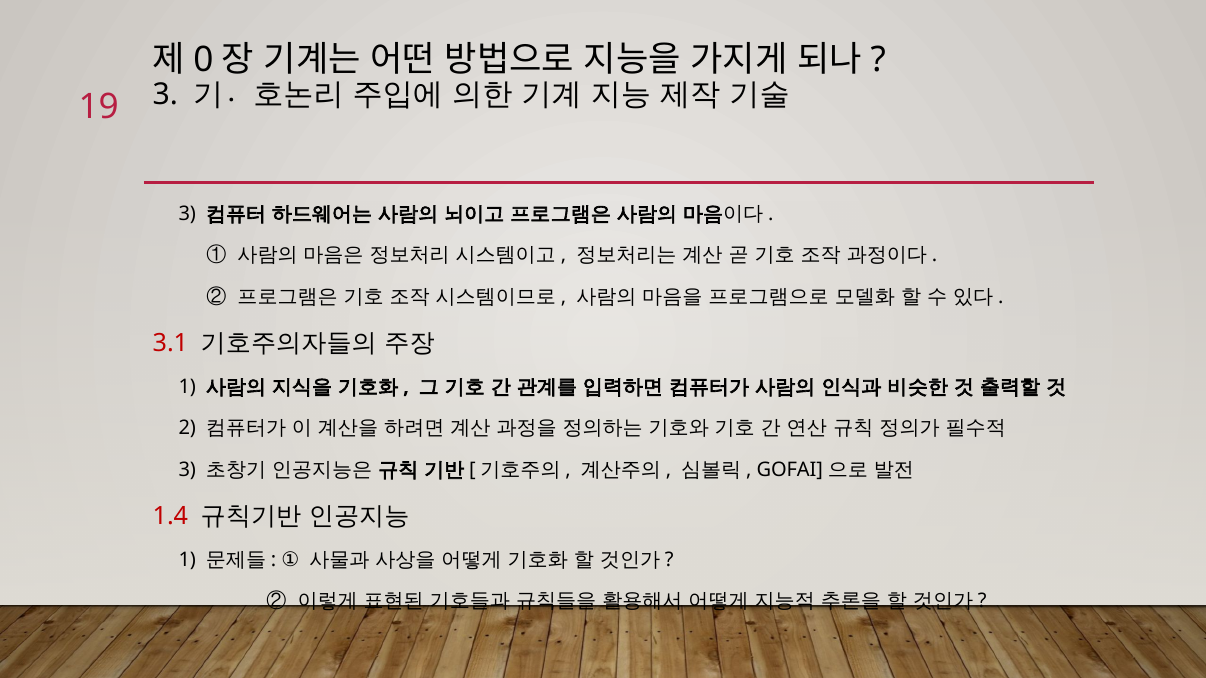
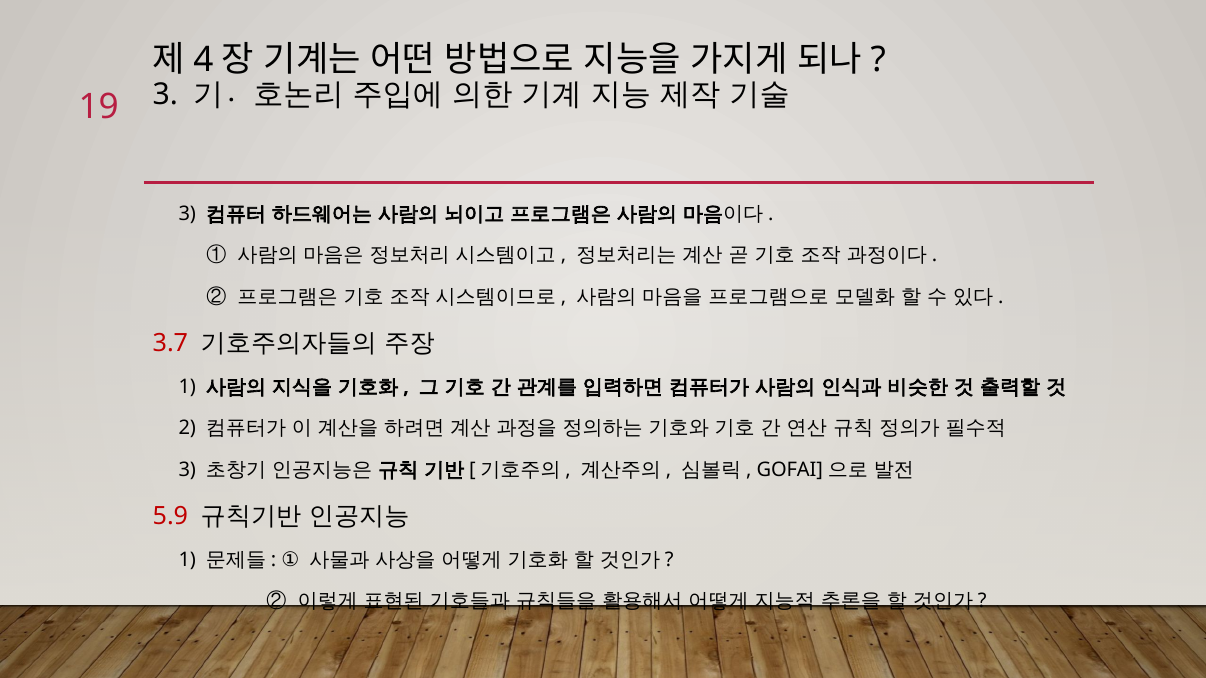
0: 0 -> 4 (203, 60)
3.1: 3.1 -> 3.7 (170, 343)
1.4: 1.4 -> 5.9 (170, 516)
